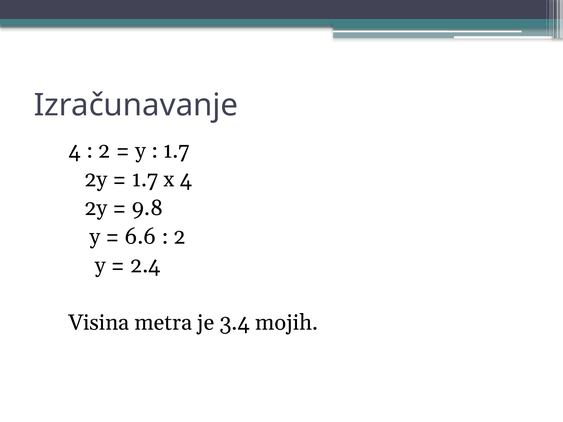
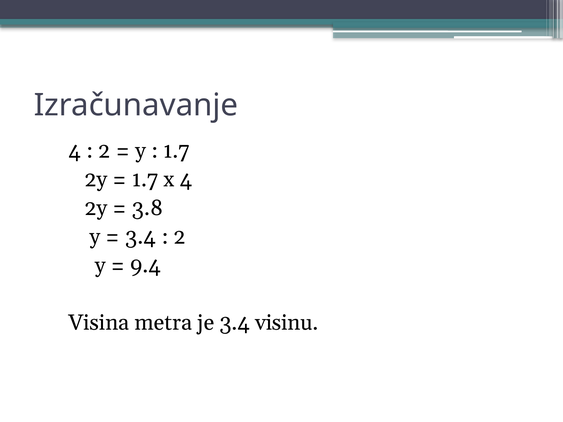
9.8: 9.8 -> 3.8 (147, 208)
6.6: 6.6 -> 3.4 (140, 237)
2.4: 2.4 -> 9.4 (145, 265)
mojih: mojih -> visinu (287, 323)
